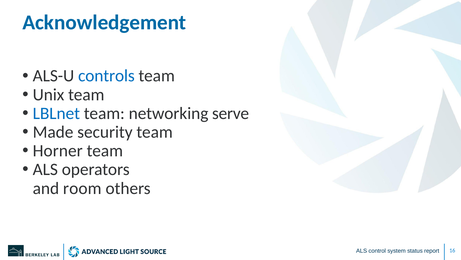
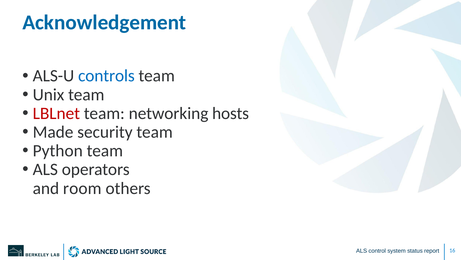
LBLnet colour: blue -> red (56, 113)
serve: serve -> hosts (231, 113)
Horner: Horner -> Python (58, 150)
